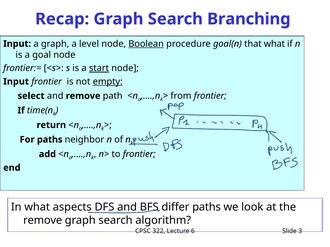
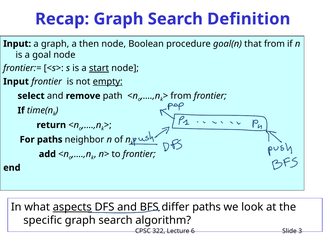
Branching: Branching -> Definition (249, 19)
level: level -> then (89, 44)
Boolean underline: present -> none (146, 44)
that what: what -> from (274, 44)
aspects underline: none -> present (72, 208)
remove: remove -> specific (43, 221)
